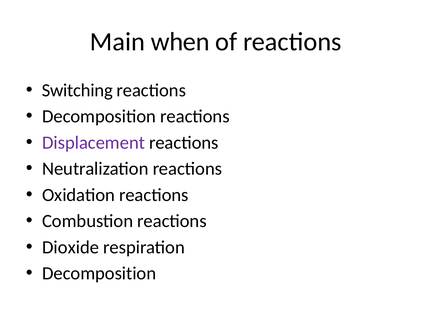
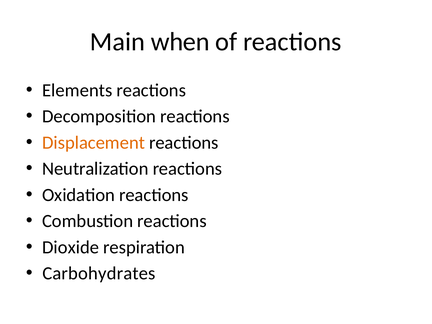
Switching: Switching -> Elements (77, 90)
Displacement colour: purple -> orange (94, 143)
Decomposition: Decomposition -> Carbohydrates (99, 273)
